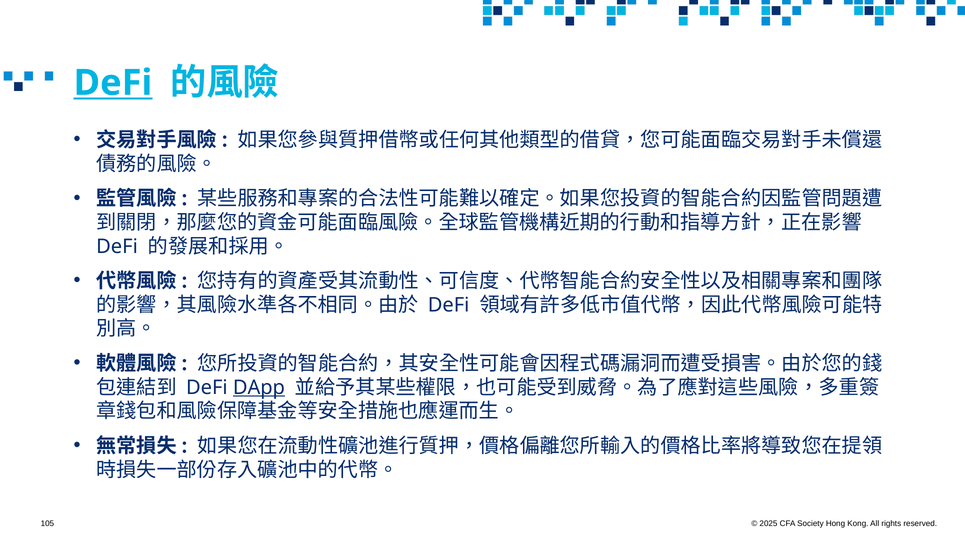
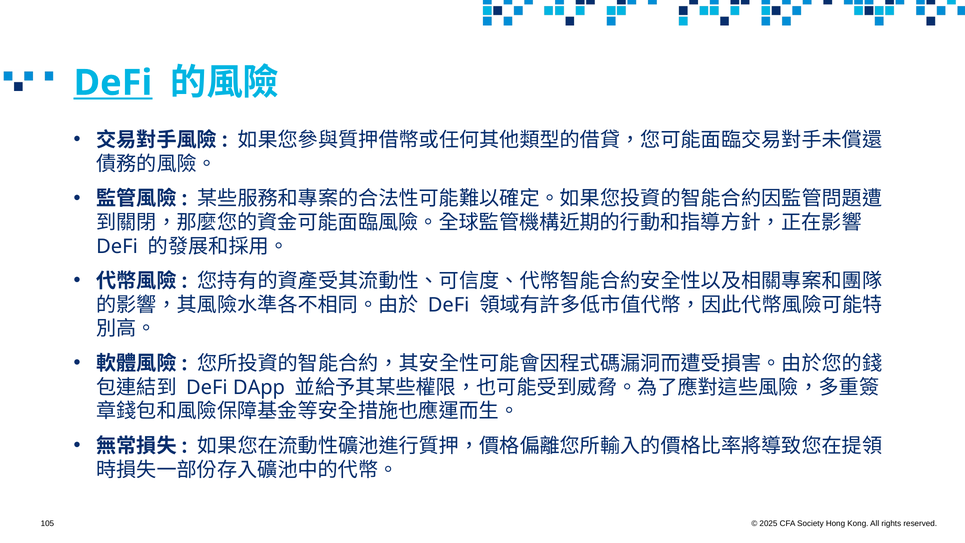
DApp underline: present -> none (259, 387)
